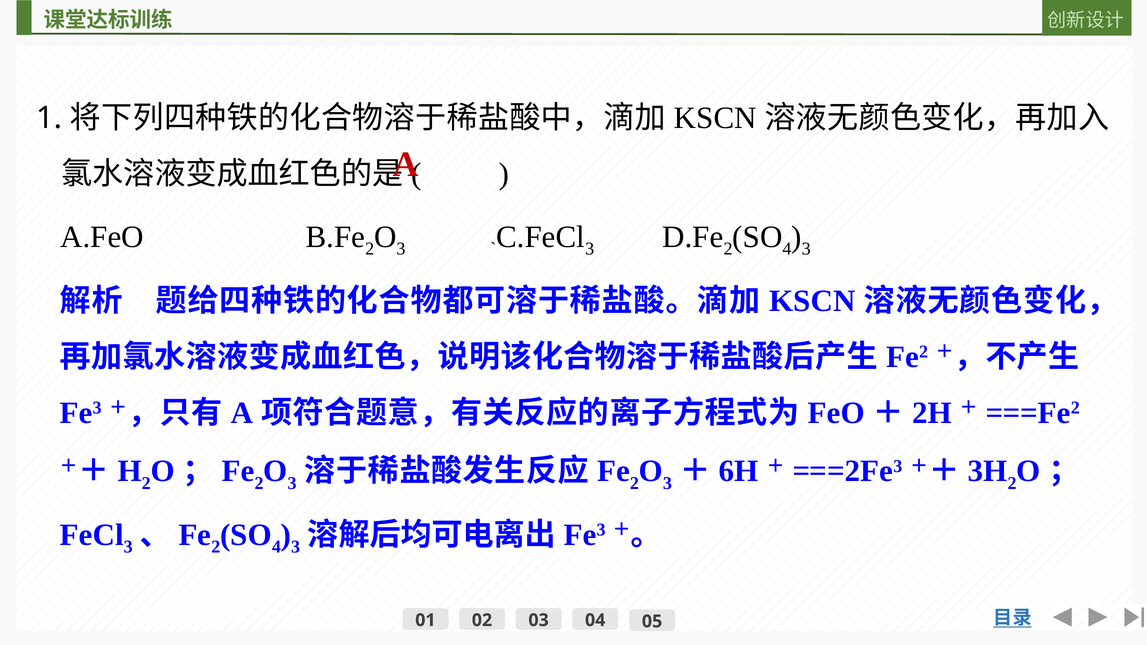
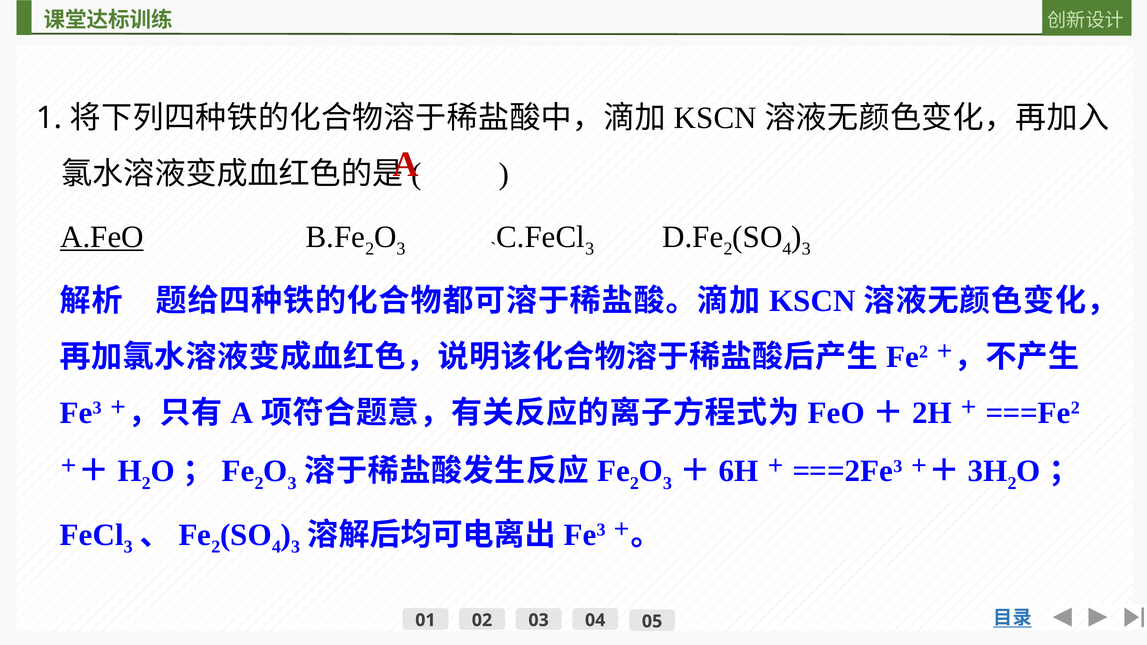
A.FeO underline: none -> present (102, 237)
